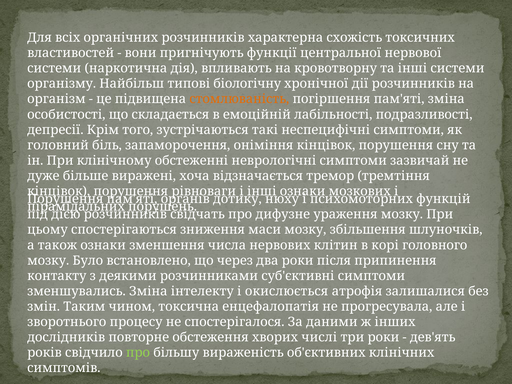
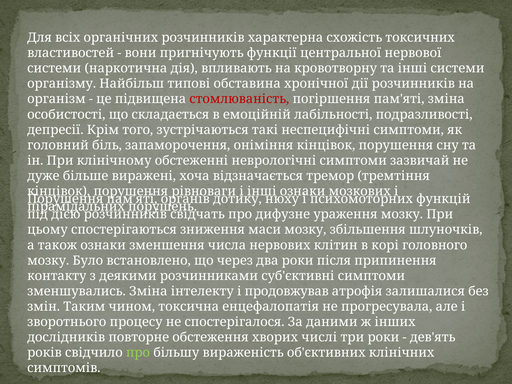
біологічну: біологічну -> обставина (247, 84)
стомлюваність colour: orange -> red (239, 99)
окислюється: окислюється -> продовжував (287, 291)
